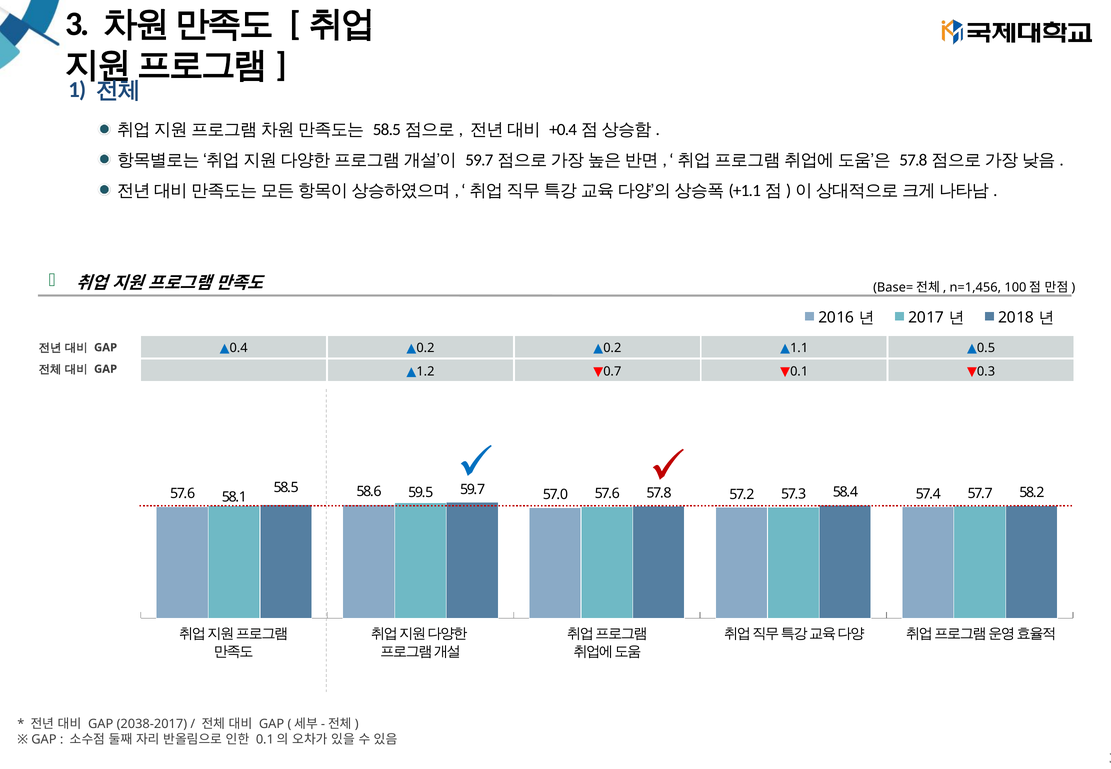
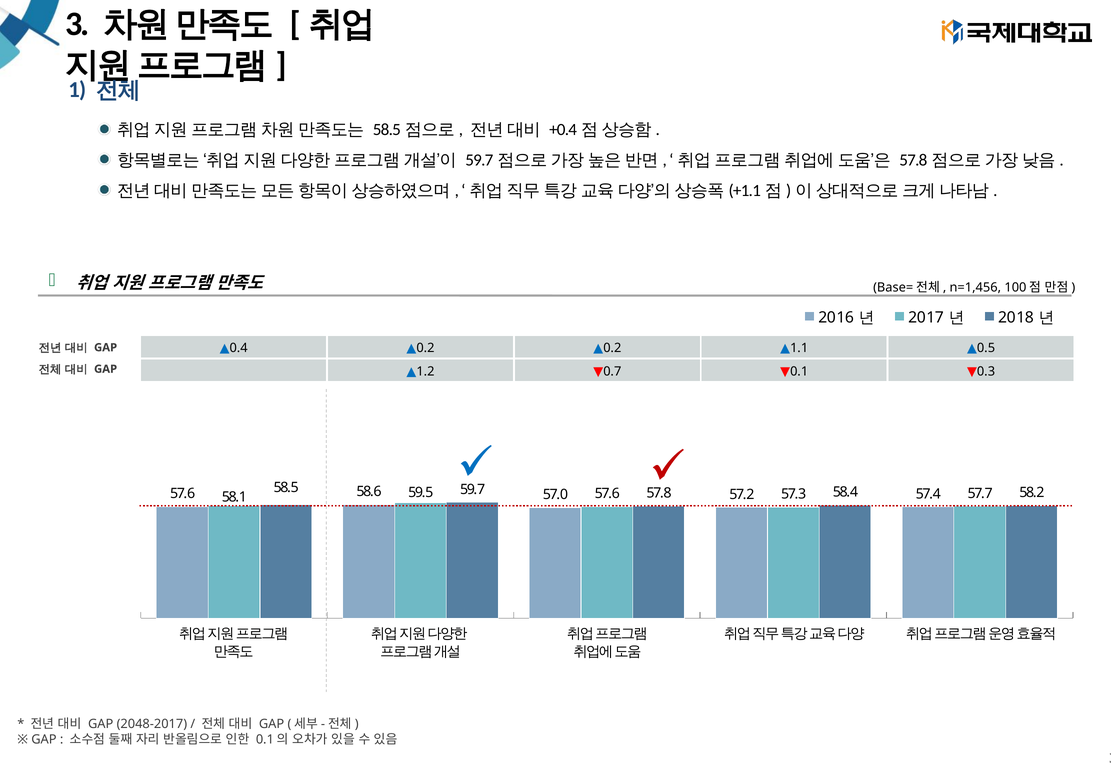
2038-2017: 2038-2017 -> 2048-2017 (152, 724)
